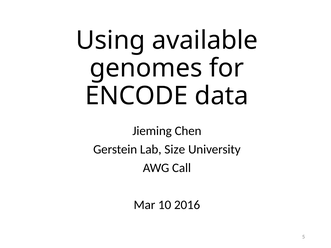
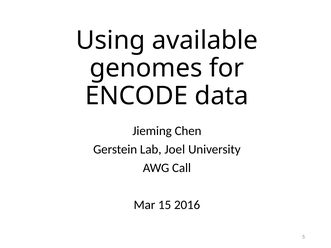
Size: Size -> Joel (175, 150)
10: 10 -> 15 (165, 205)
